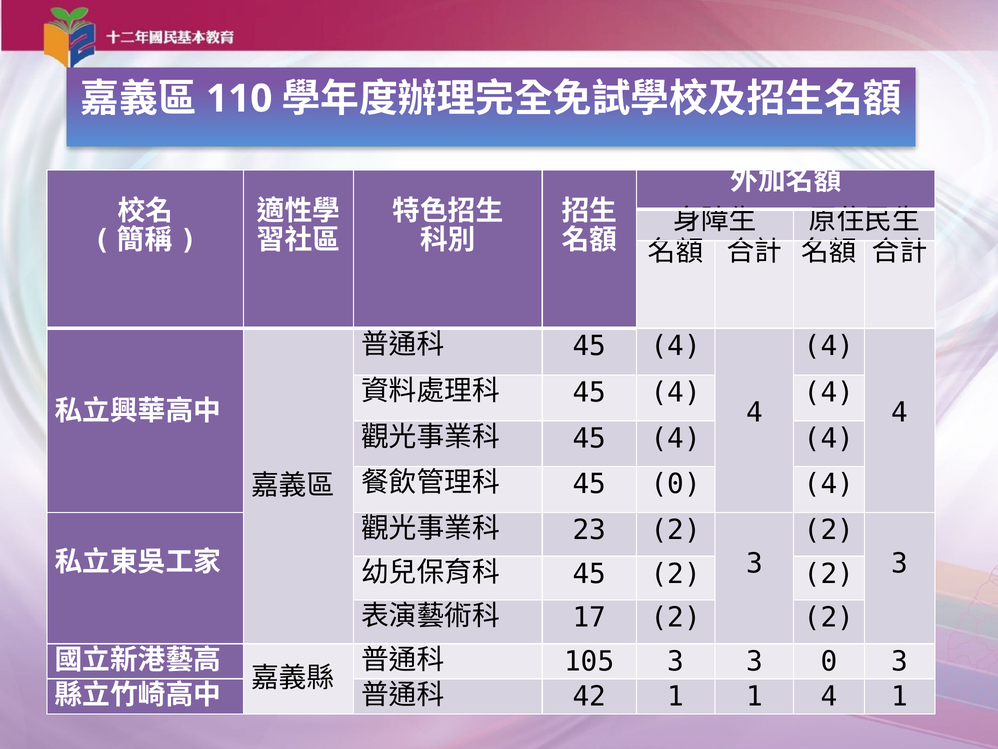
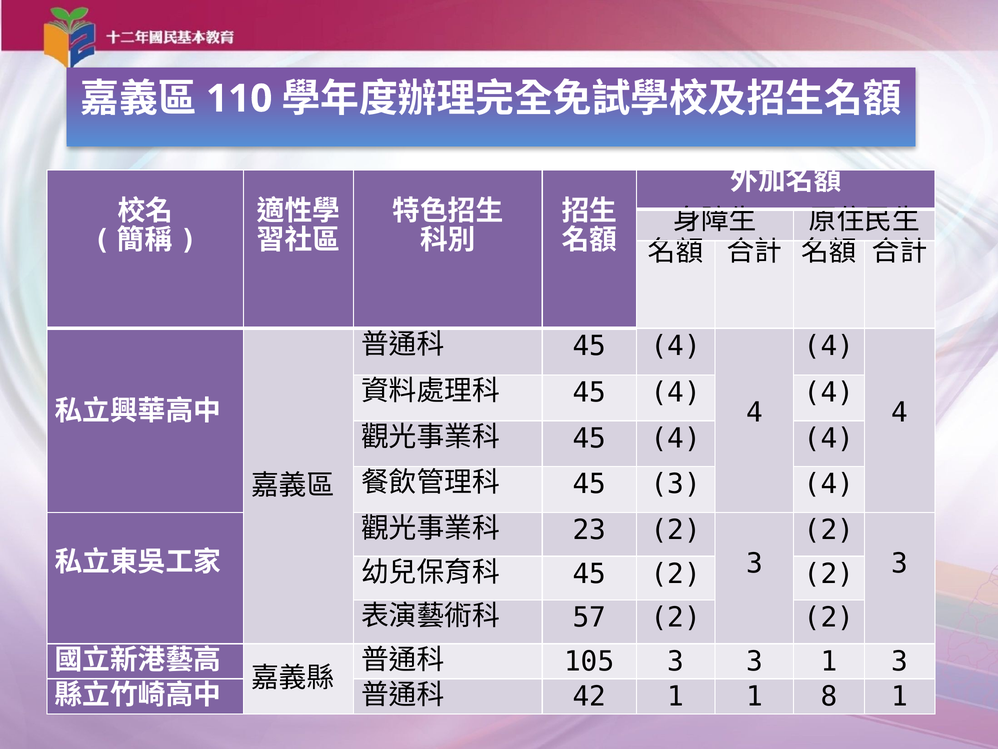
45 0: 0 -> 3 (676, 484)
17: 17 -> 57 (589, 617)
3 0: 0 -> 1 (829, 661)
1 4: 4 -> 8 (829, 696)
